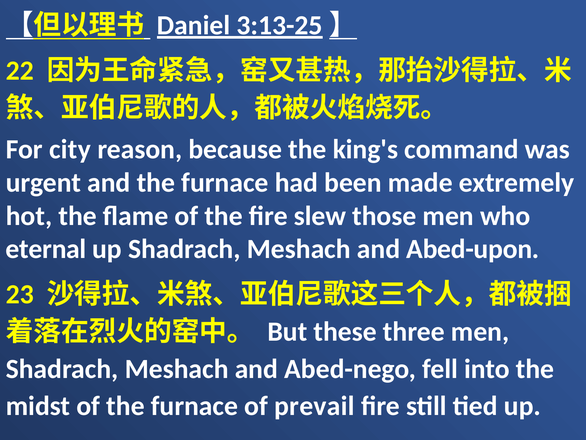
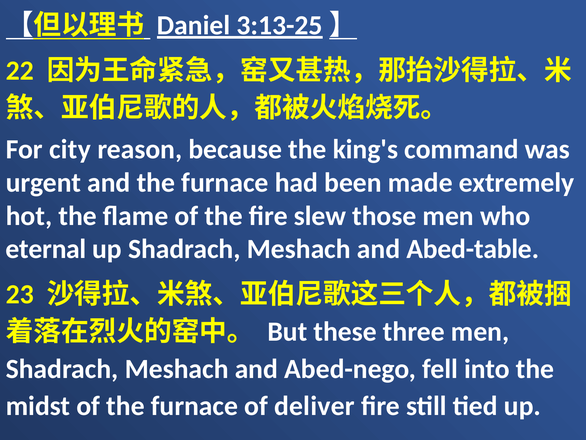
Abed-upon: Abed-upon -> Abed-table (473, 249)
prevail: prevail -> deliver (314, 406)
